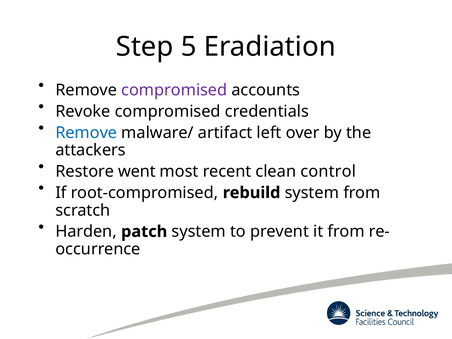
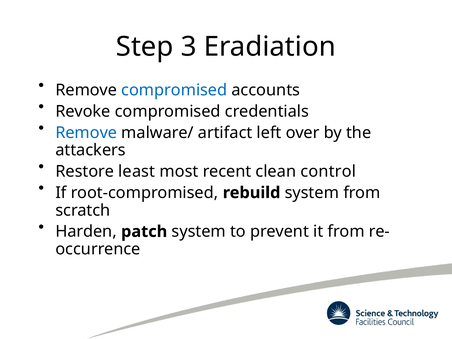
5: 5 -> 3 (189, 47)
compromised colour: purple -> blue (174, 90)
went: went -> least (137, 171)
